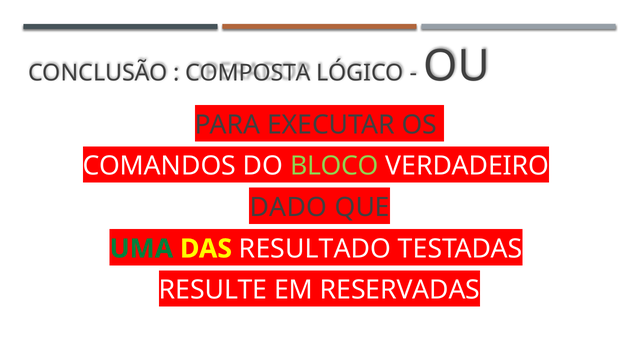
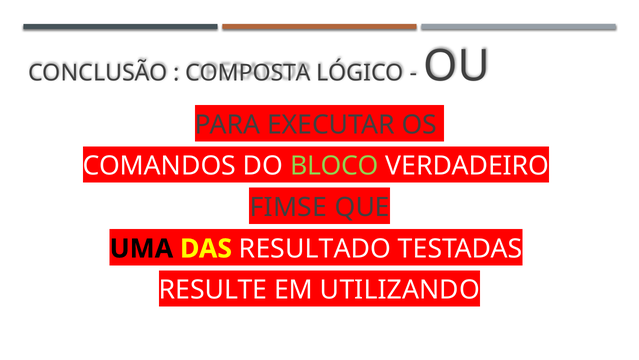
DADO: DADO -> FIMSE (288, 207)
UMA colour: green -> black (141, 248)
RESERVADAS: RESERVADAS -> UTILIZANDO (400, 290)
